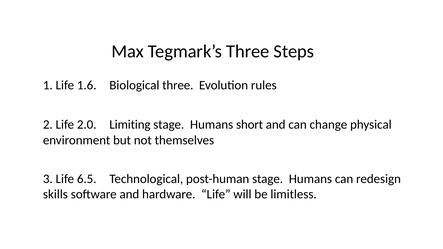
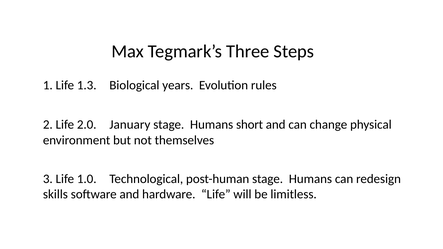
1.6: 1.6 -> 1.3 (87, 85)
Biological three: three -> years (178, 85)
Limiting: Limiting -> January (130, 125)
6.5: 6.5 -> 1.0 (87, 179)
